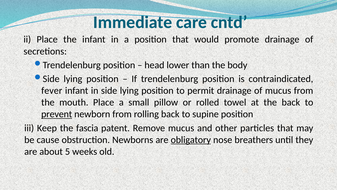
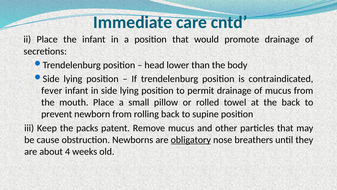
prevent underline: present -> none (57, 114)
fascia: fascia -> packs (87, 128)
5: 5 -> 4 (68, 151)
